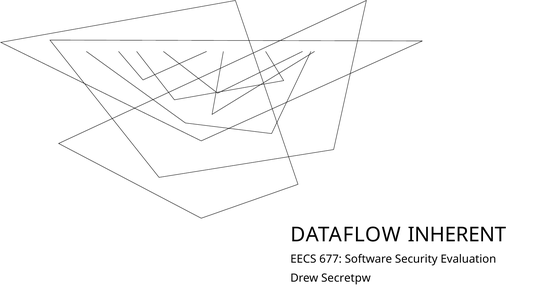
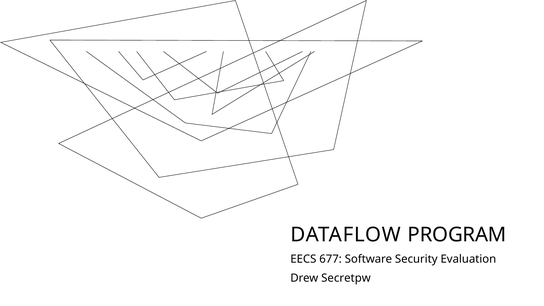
INHERENT: INHERENT -> PROGRAM (457, 235)
